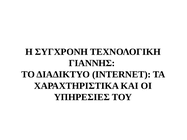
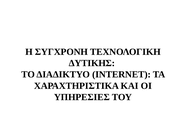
ΓΙΑΝΝΗΣ: ΓΙΑΝΝΗΣ -> ΔΥΤΙΚΗΣ (92, 63)
